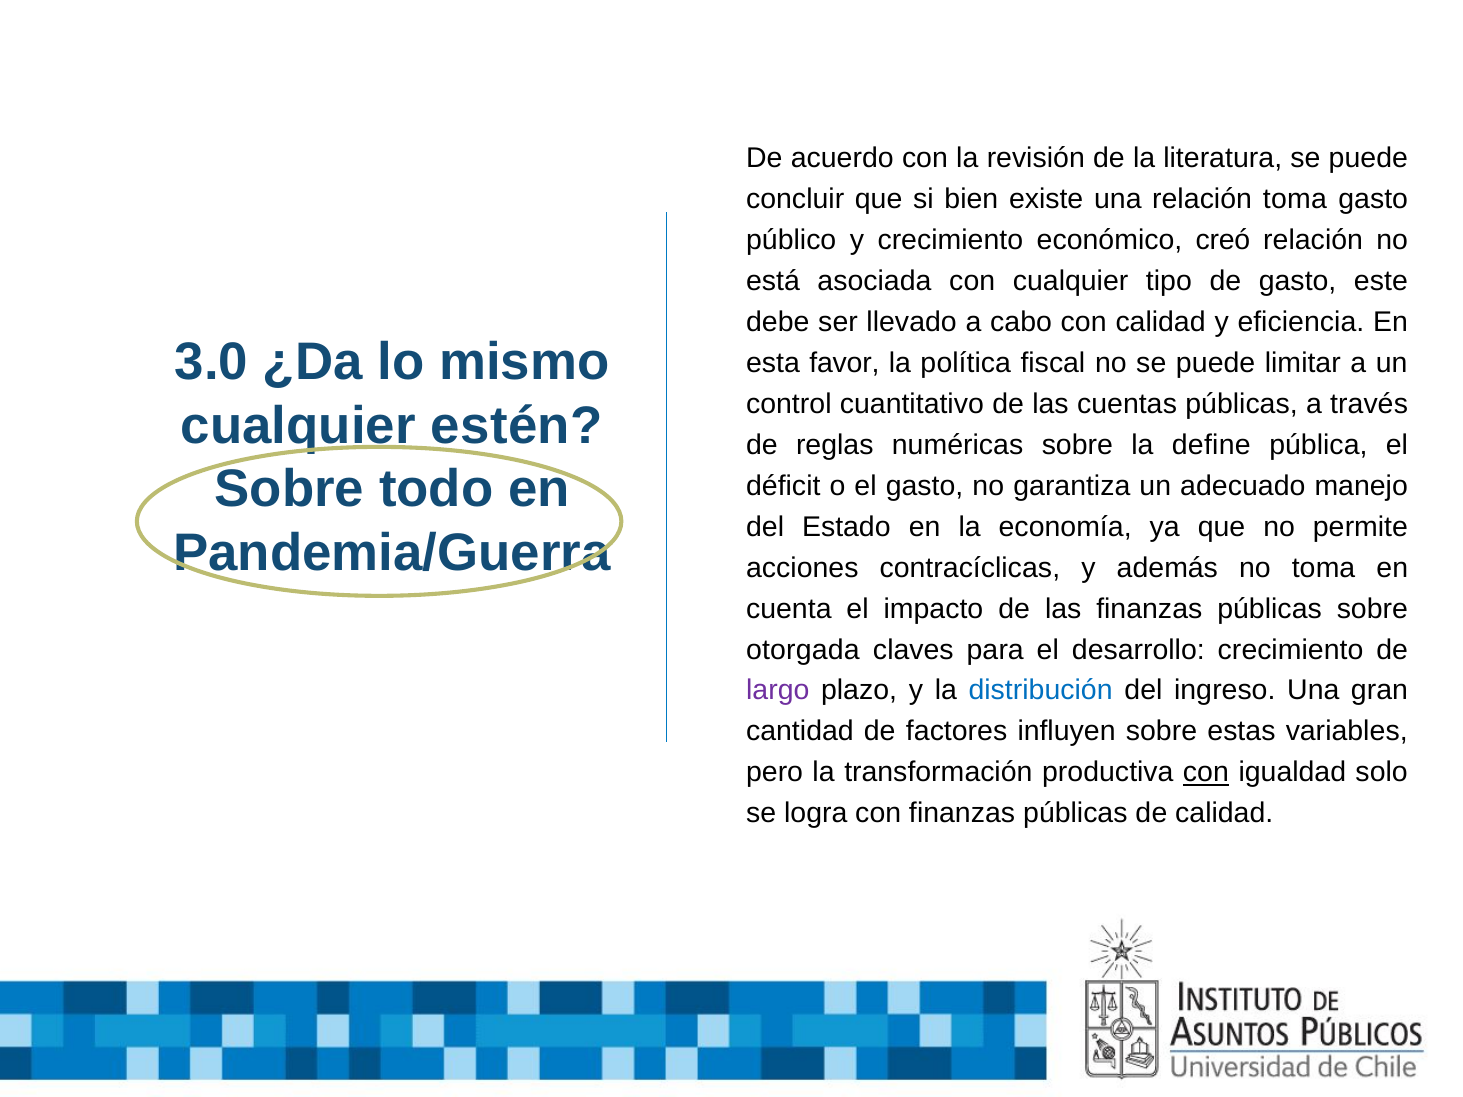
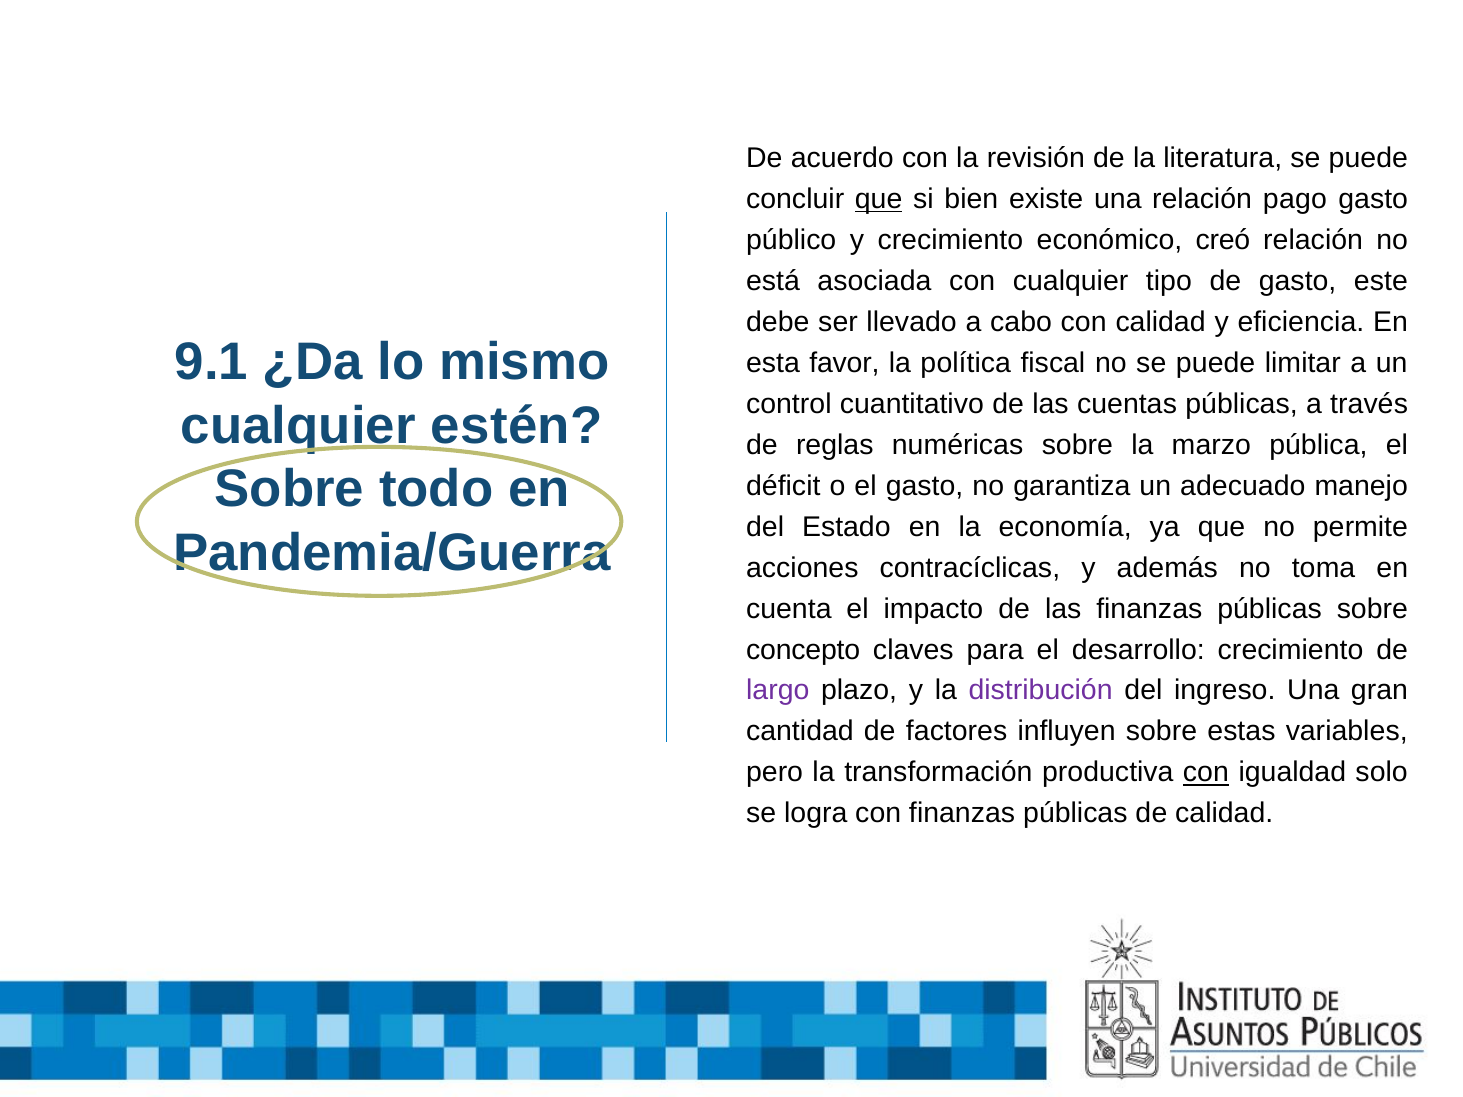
que underline: none -> present (879, 199)
relación toma: toma -> pago (1295, 199)
3.0: 3.0 -> 9.1 (212, 362)
define: define -> marzo (1211, 445)
otorgada: otorgada -> concepto (803, 650)
distribución colour: blue -> purple (1041, 691)
